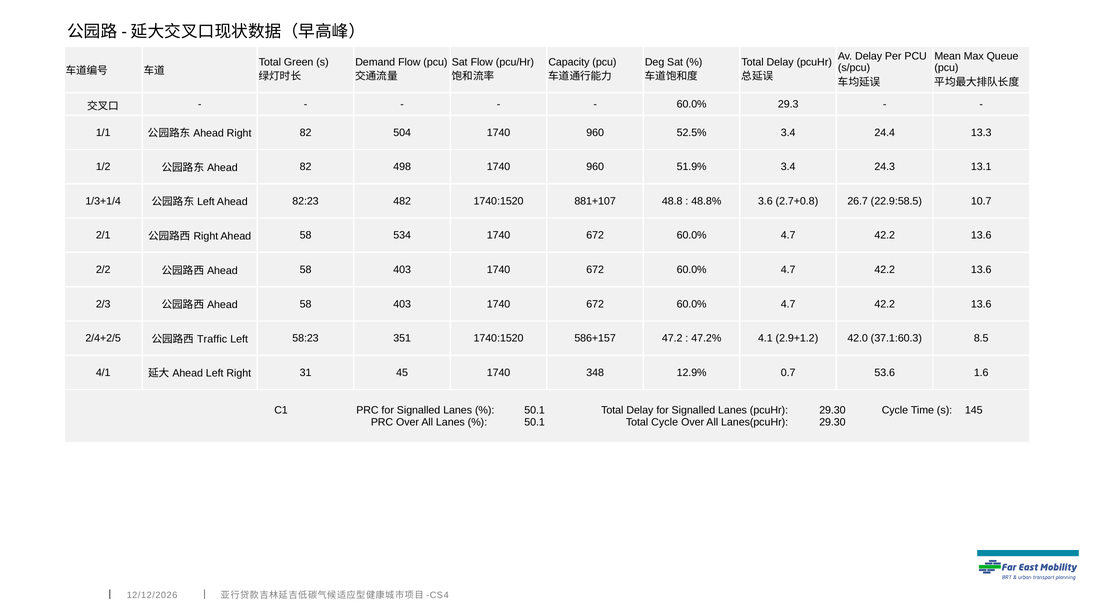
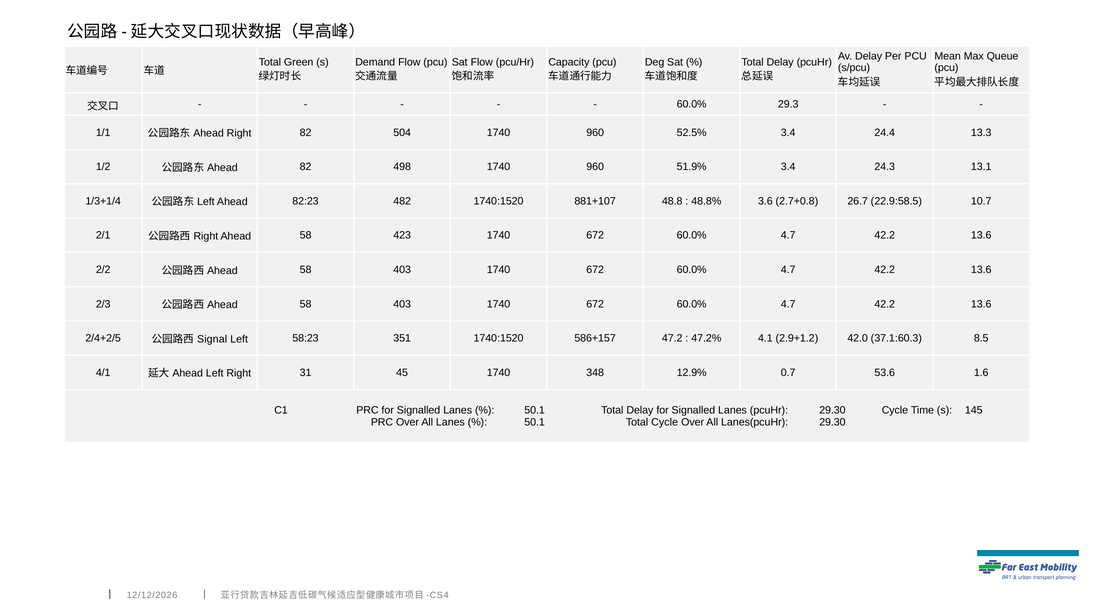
534: 534 -> 423 (402, 236)
Traffic: Traffic -> Signal (212, 339)
